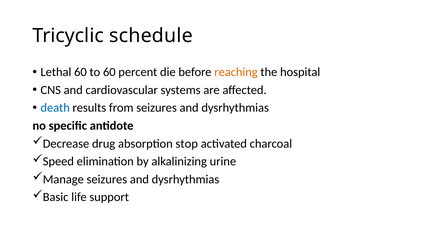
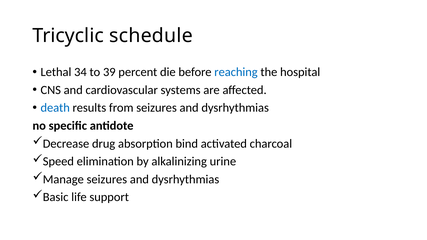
Lethal 60: 60 -> 34 (80, 72)
to 60: 60 -> 39 (109, 72)
reaching colour: orange -> blue (236, 72)
stop: stop -> bind (187, 144)
